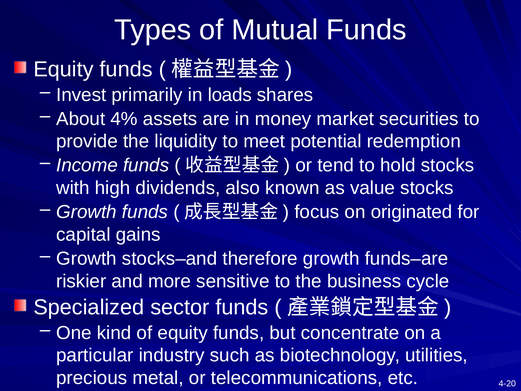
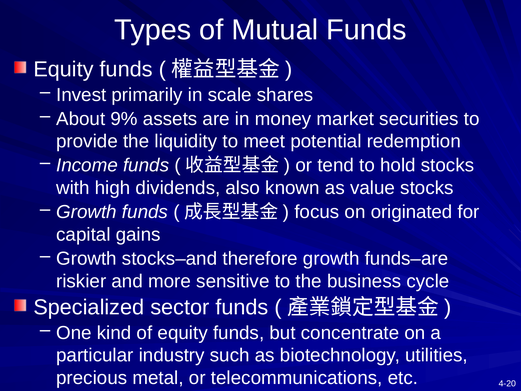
loads: loads -> scale (230, 95)
4%: 4% -> 9% (124, 119)
